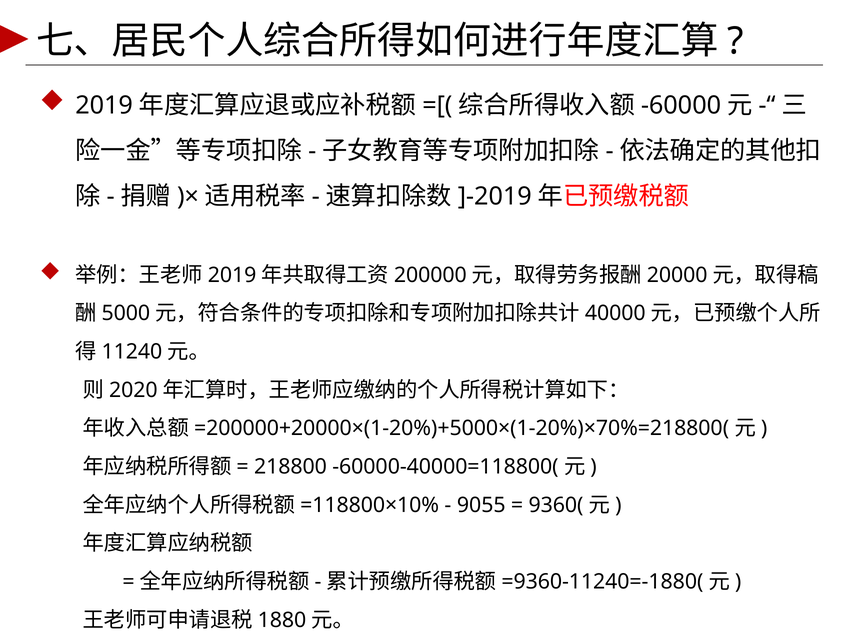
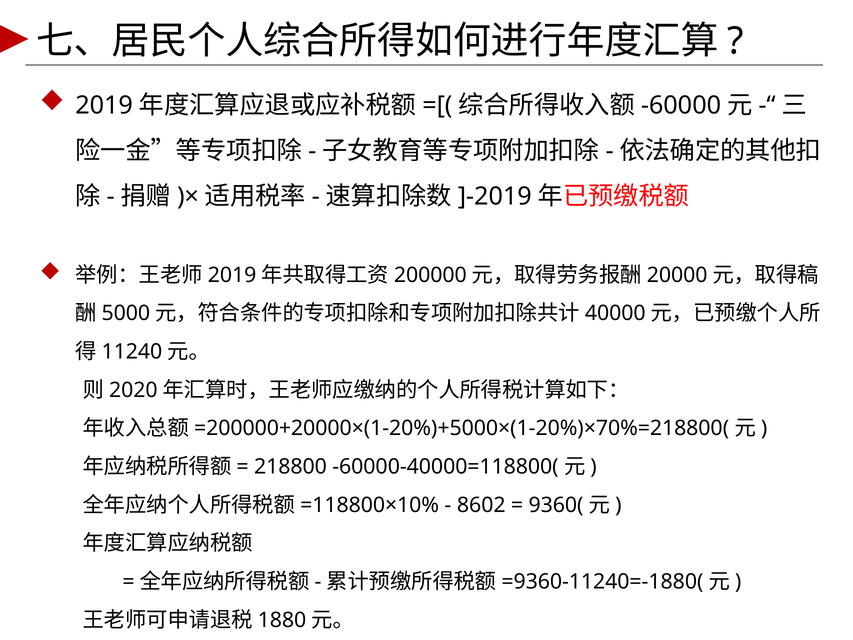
9055: 9055 -> 8602 (481, 505)
